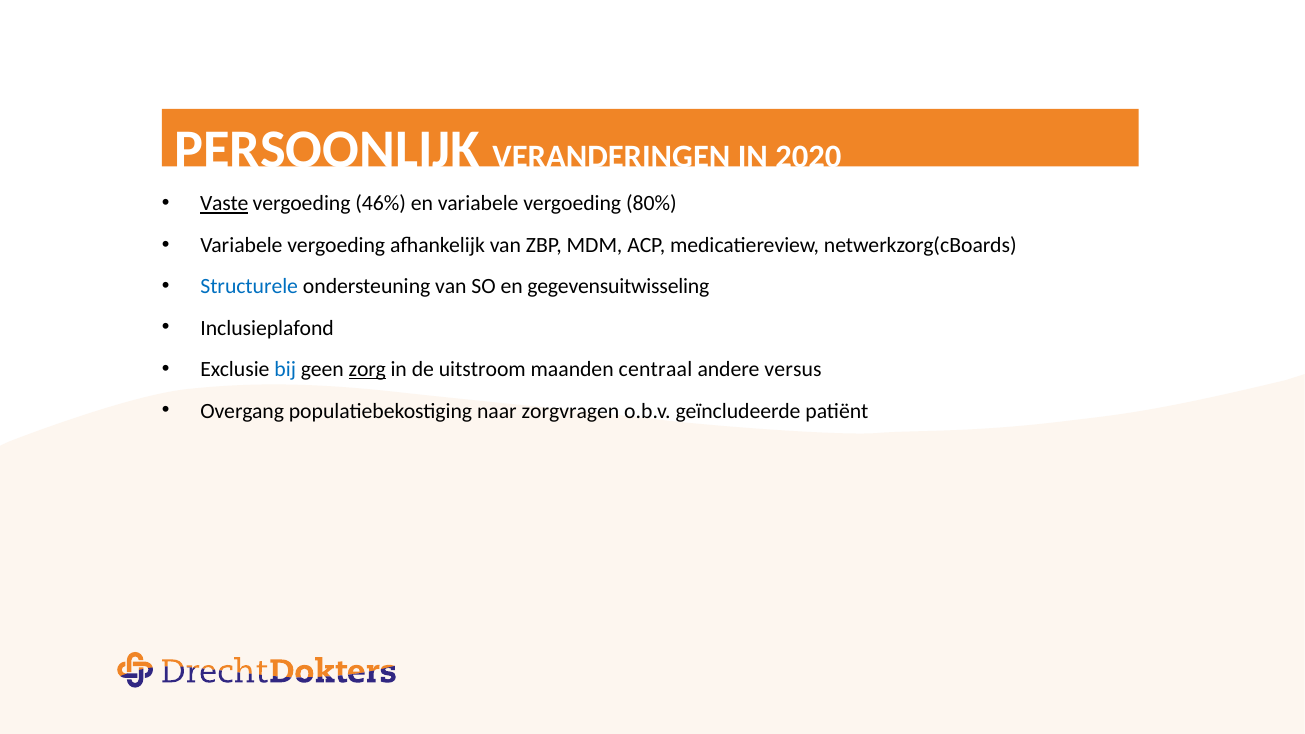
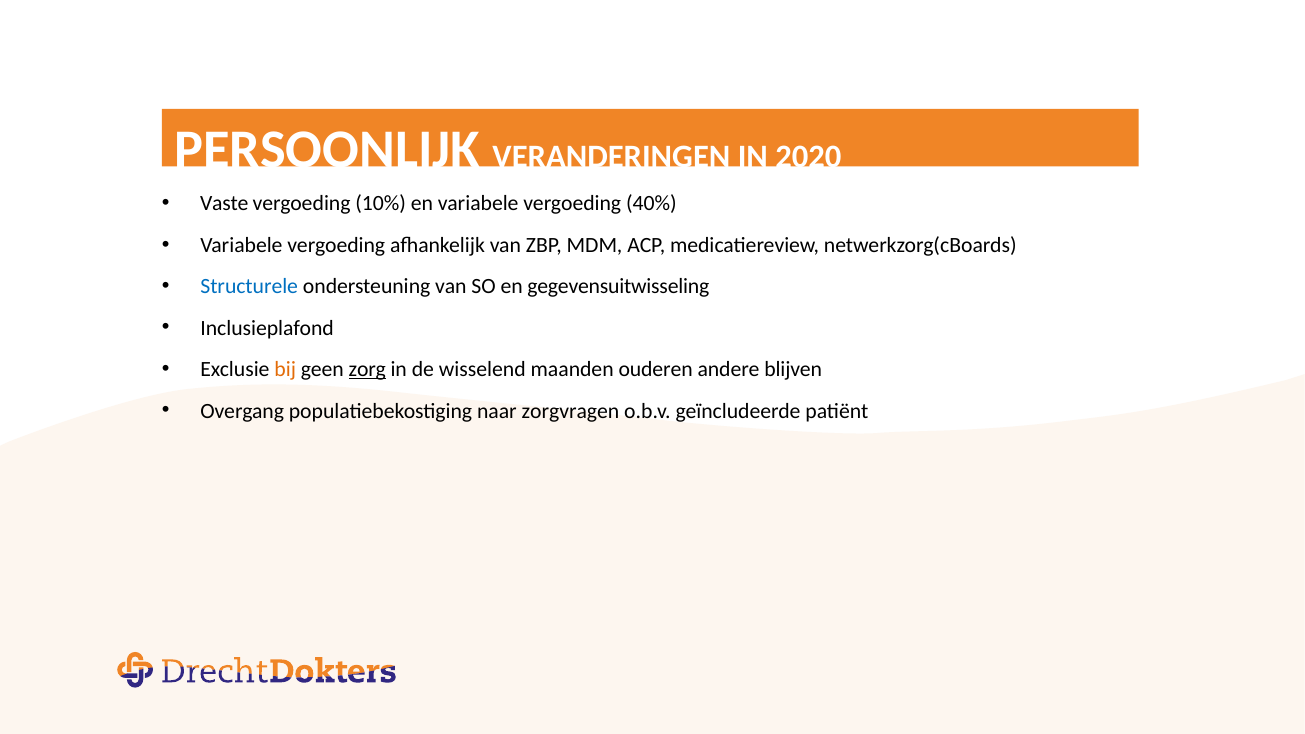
Vaste underline: present -> none (224, 204)
46%: 46% -> 10% (381, 204)
80%: 80% -> 40% (651, 204)
bij colour: blue -> orange (285, 370)
uitstroom: uitstroom -> wisselend (482, 370)
centraal: centraal -> ouderen (656, 370)
versus: versus -> blijven (793, 370)
